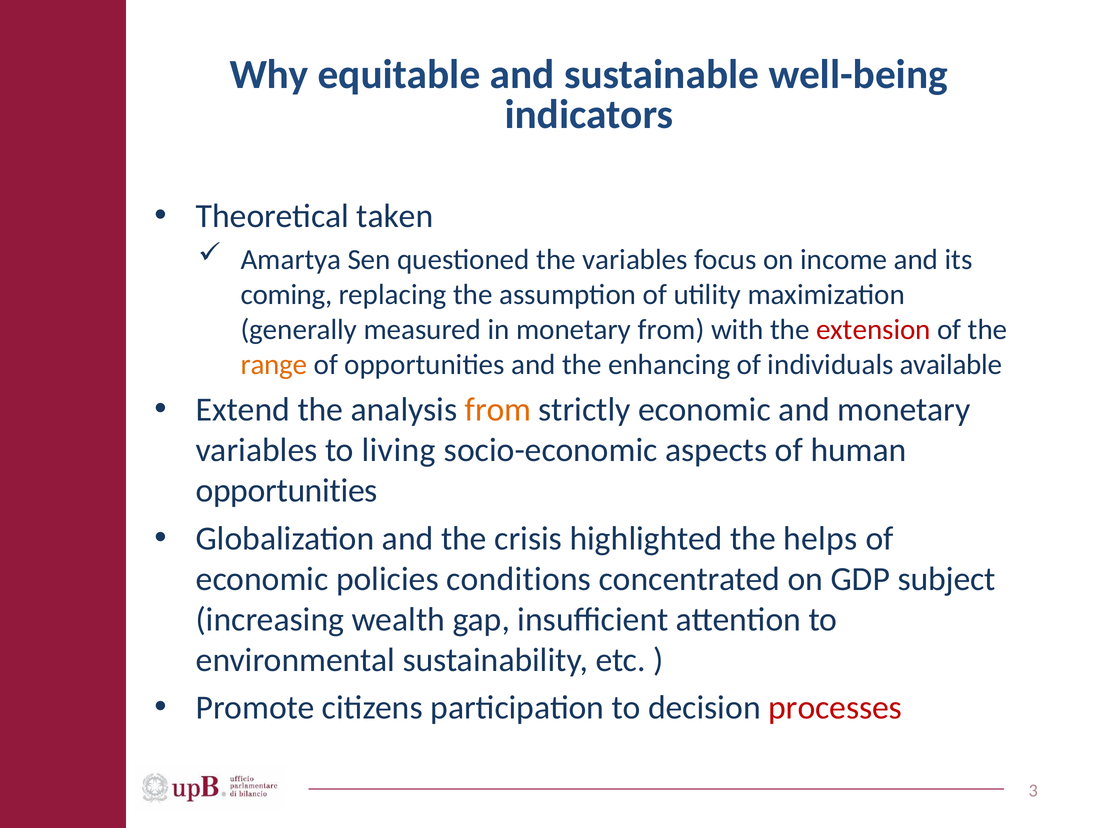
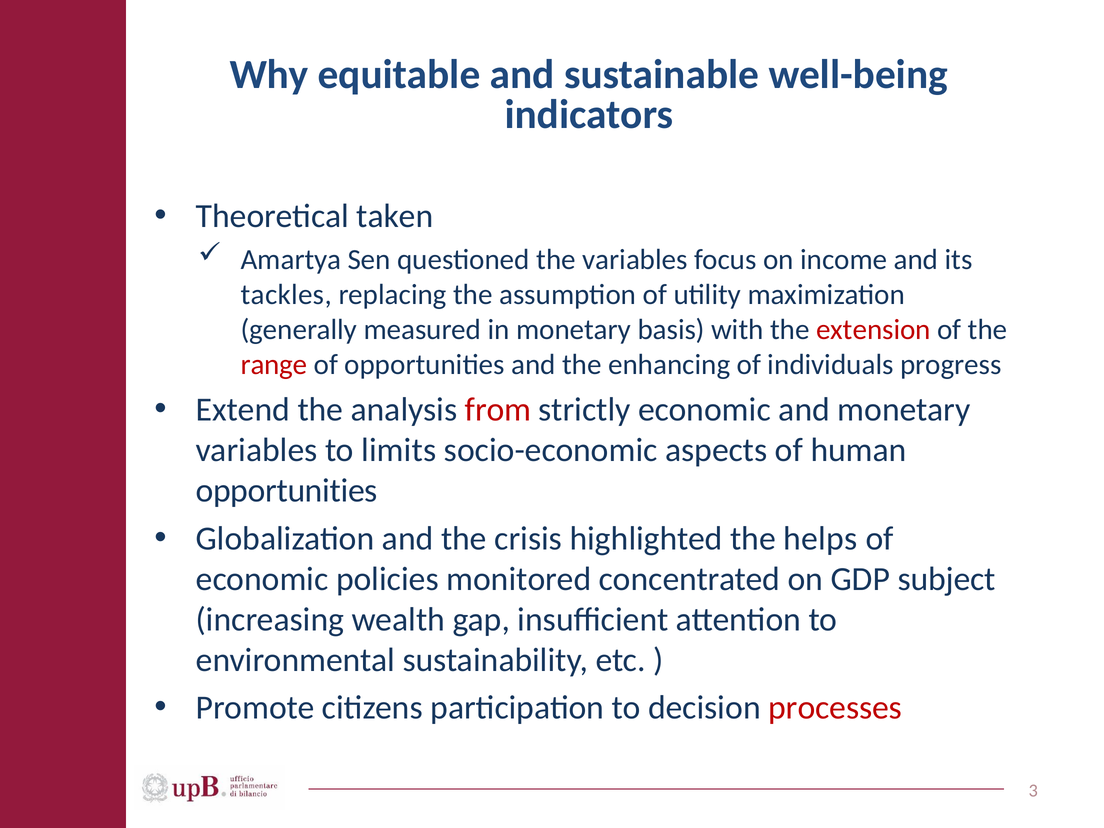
coming: coming -> tackles (286, 295)
monetary from: from -> basis (671, 329)
range colour: orange -> red (274, 364)
available: available -> progress (951, 364)
from colour: orange -> red (498, 410)
living: living -> limits (399, 450)
conditions: conditions -> monitored (519, 579)
